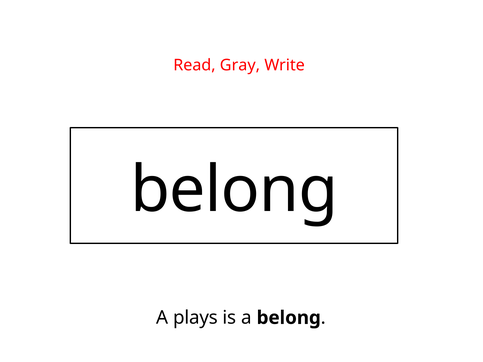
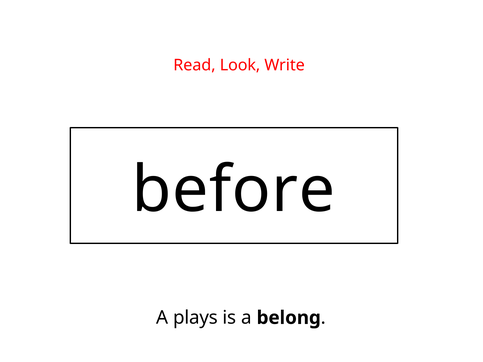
Gray: Gray -> Look (240, 65)
belong: belong -> before (234, 190)
